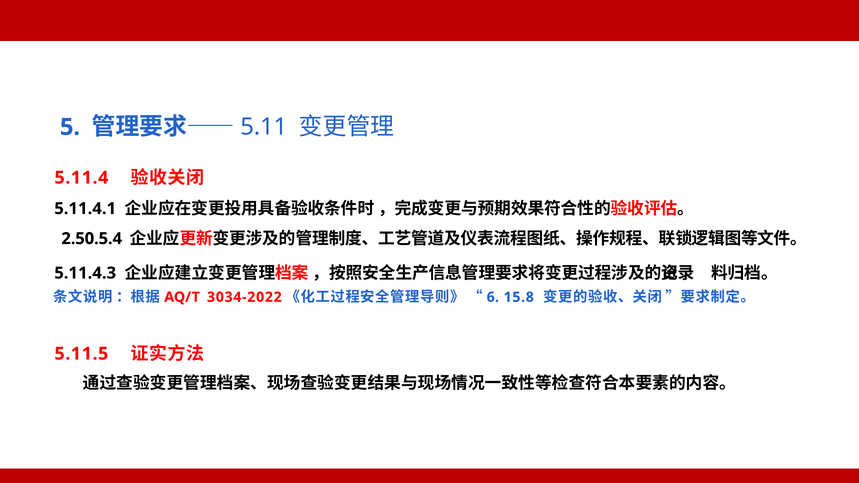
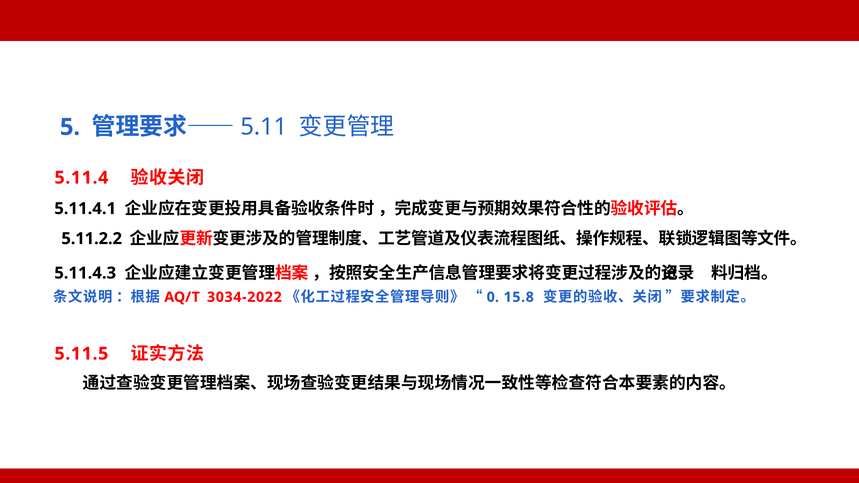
2.50.5.4: 2.50.5.4 -> 5.11.2.2 (92, 239)
6: 6 -> 0 (493, 297)
